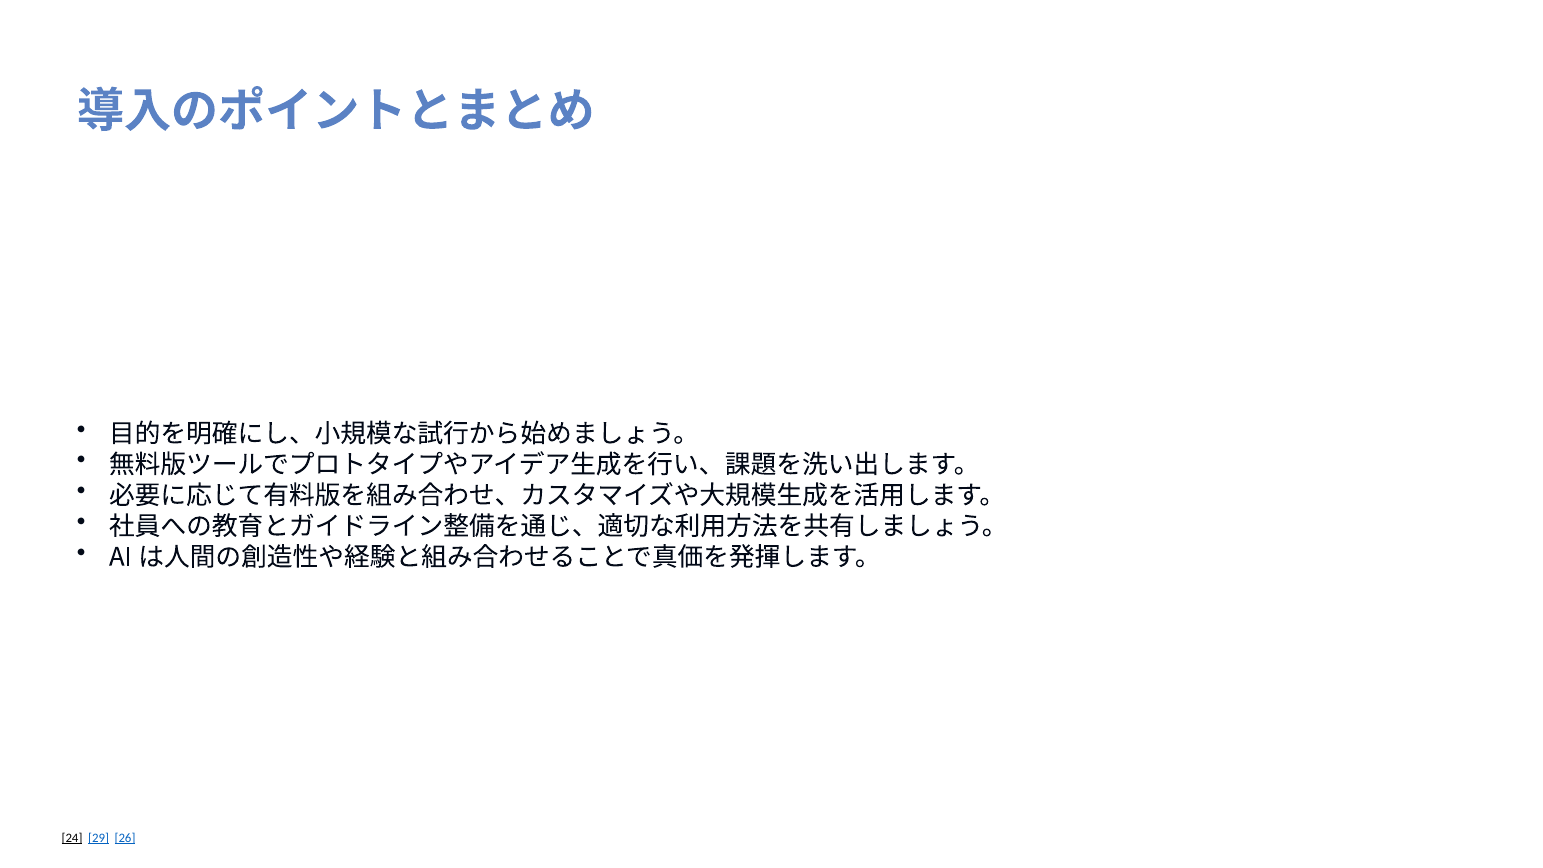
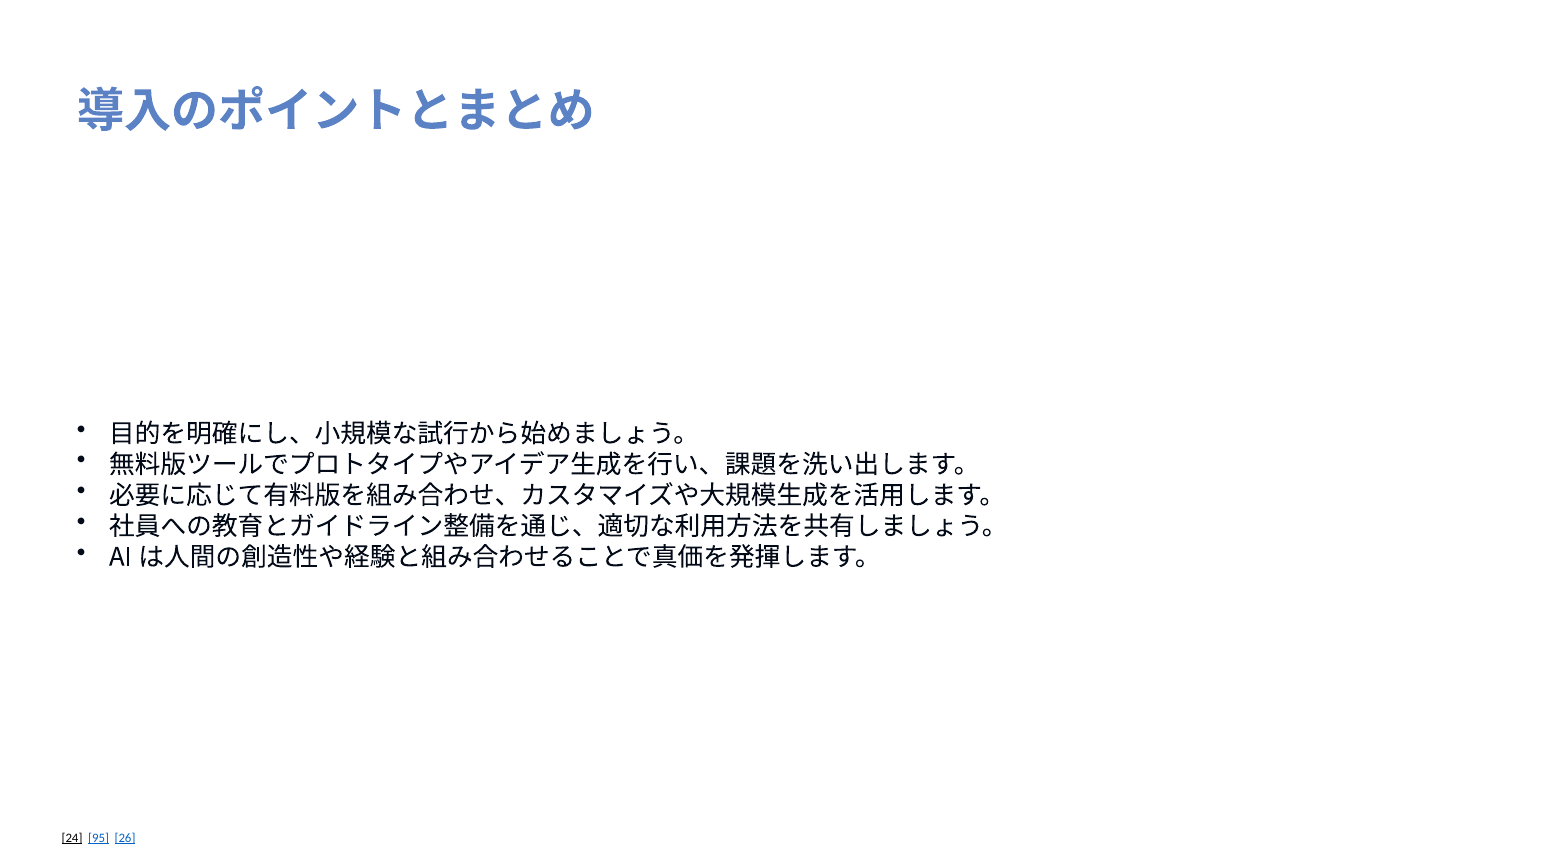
29: 29 -> 95 (99, 838)
